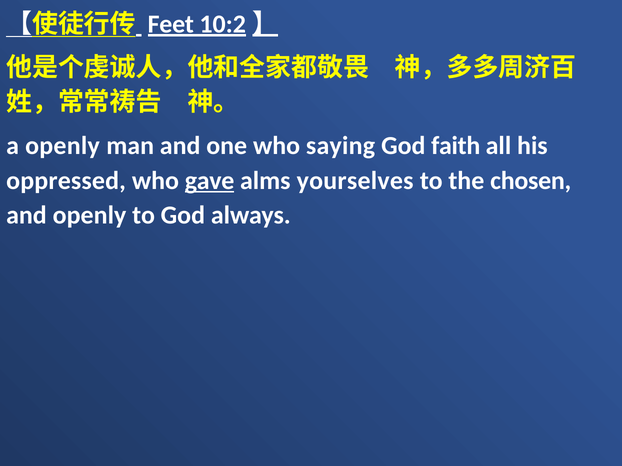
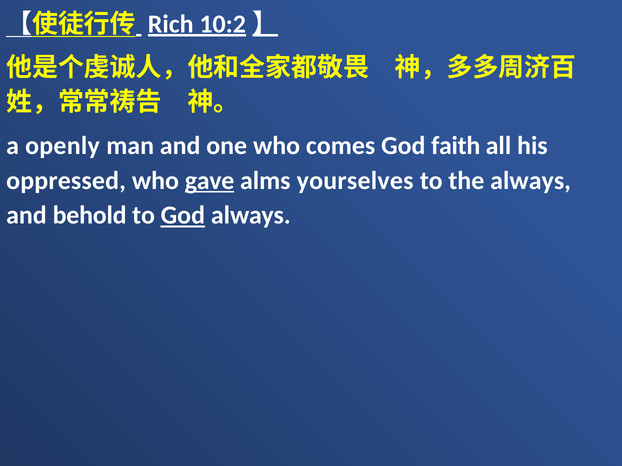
Feet: Feet -> Rich (171, 24)
saying: saying -> comes (341, 146)
the chosen: chosen -> always (531, 181)
and openly: openly -> behold (90, 216)
God underline: none -> present (183, 216)
